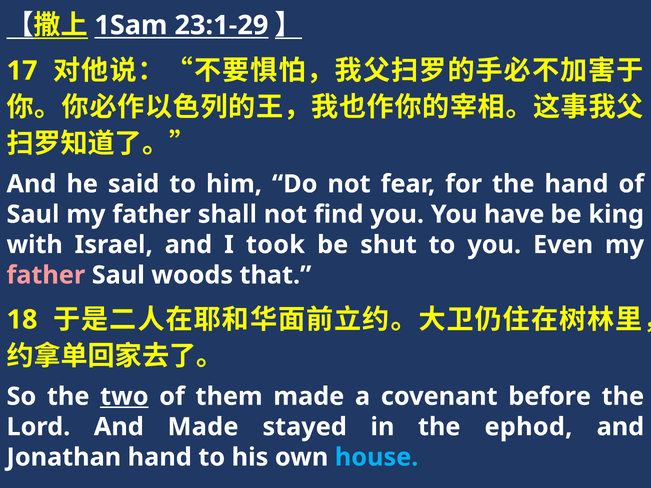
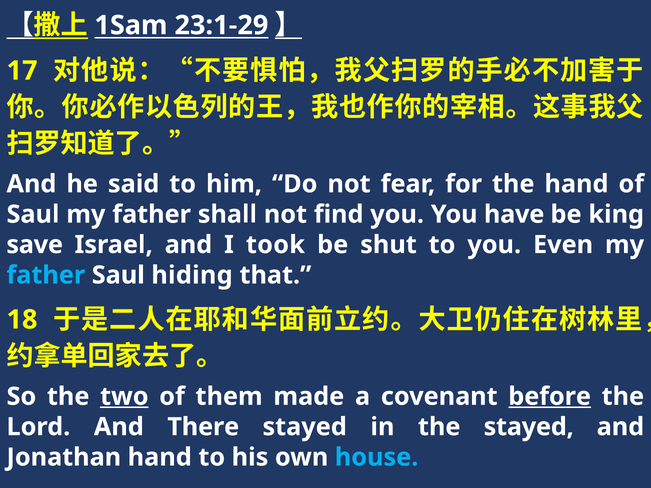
with: with -> save (35, 245)
father colour: pink -> light blue (46, 275)
woods: woods -> hiding (192, 275)
before underline: none -> present (550, 397)
And Made: Made -> There (203, 427)
the ephod: ephod -> stayed (529, 427)
